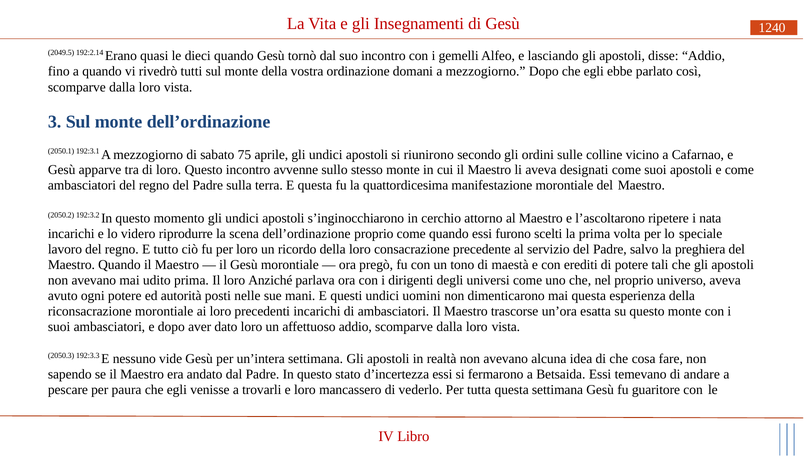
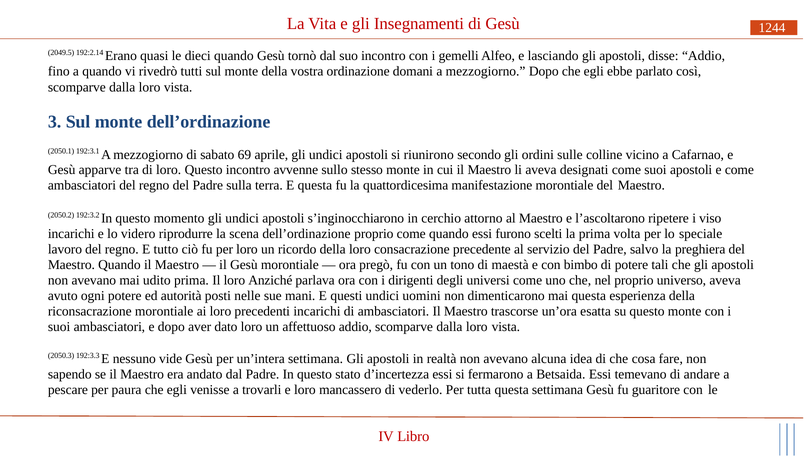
1240: 1240 -> 1244 (772, 28)
75: 75 -> 69 (244, 155)
nata: nata -> viso (710, 218)
erediti: erediti -> bimbo (581, 265)
